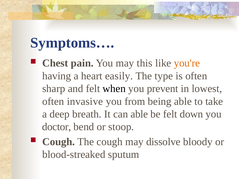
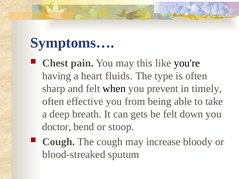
you're colour: orange -> black (187, 63)
easily: easily -> fluids (119, 76)
lowest: lowest -> timely (207, 89)
invasive: invasive -> effective (85, 101)
can able: able -> gets (139, 114)
dissolve: dissolve -> increase (163, 142)
